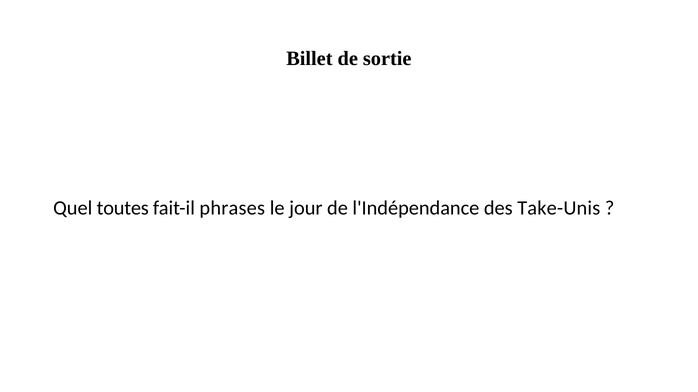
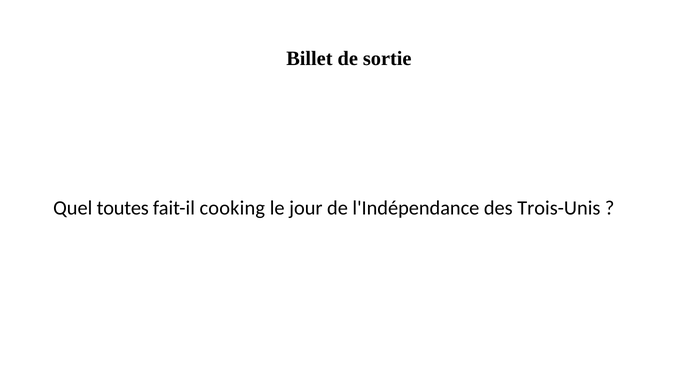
phrases: phrases -> cooking (232, 208)
Take-Unis: Take-Unis -> Trois-Unis (559, 208)
